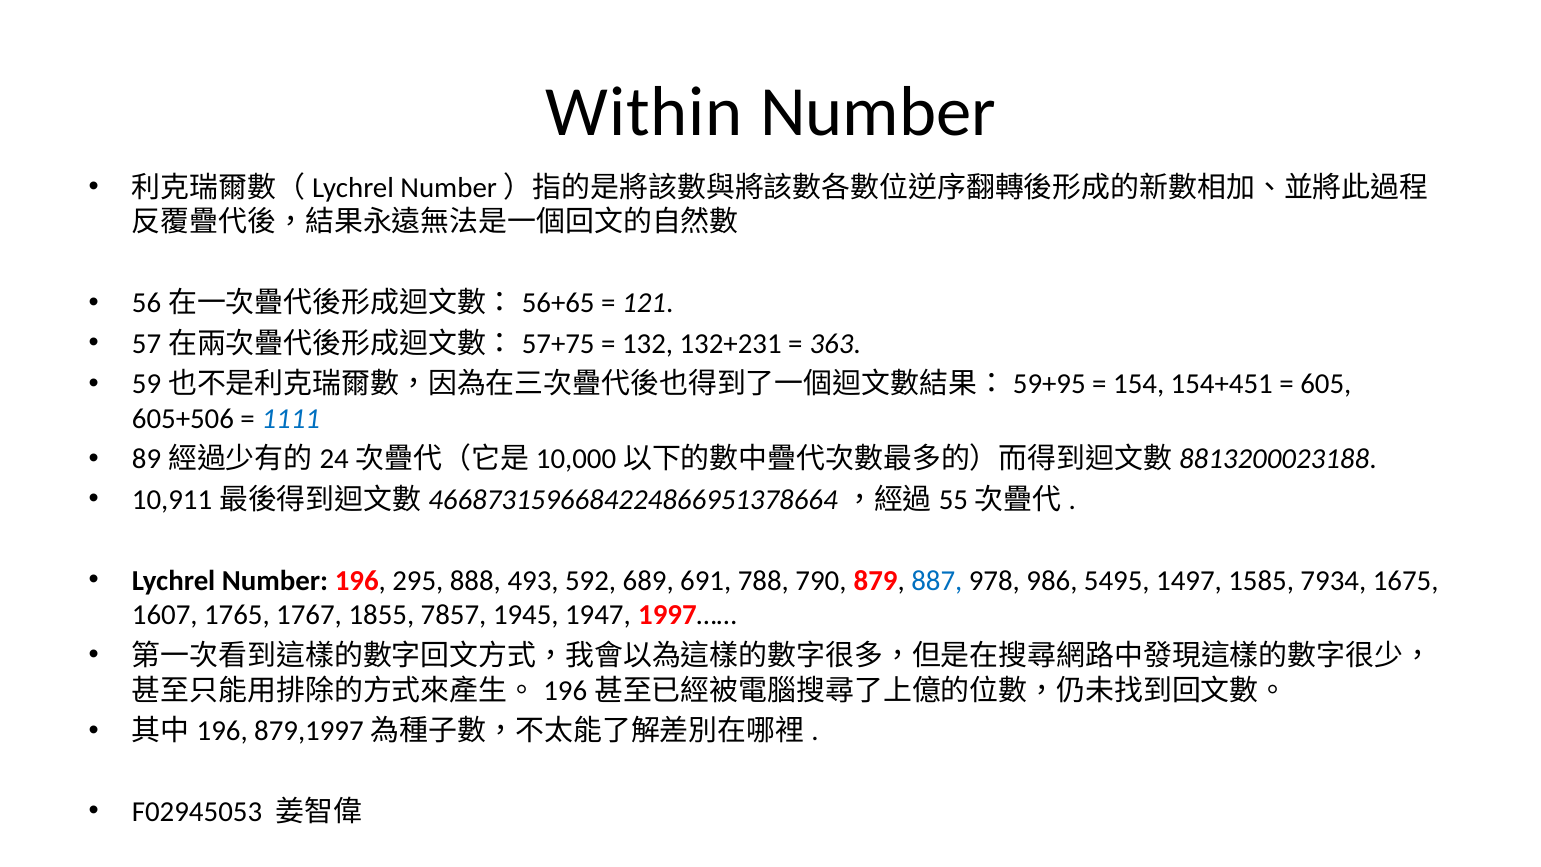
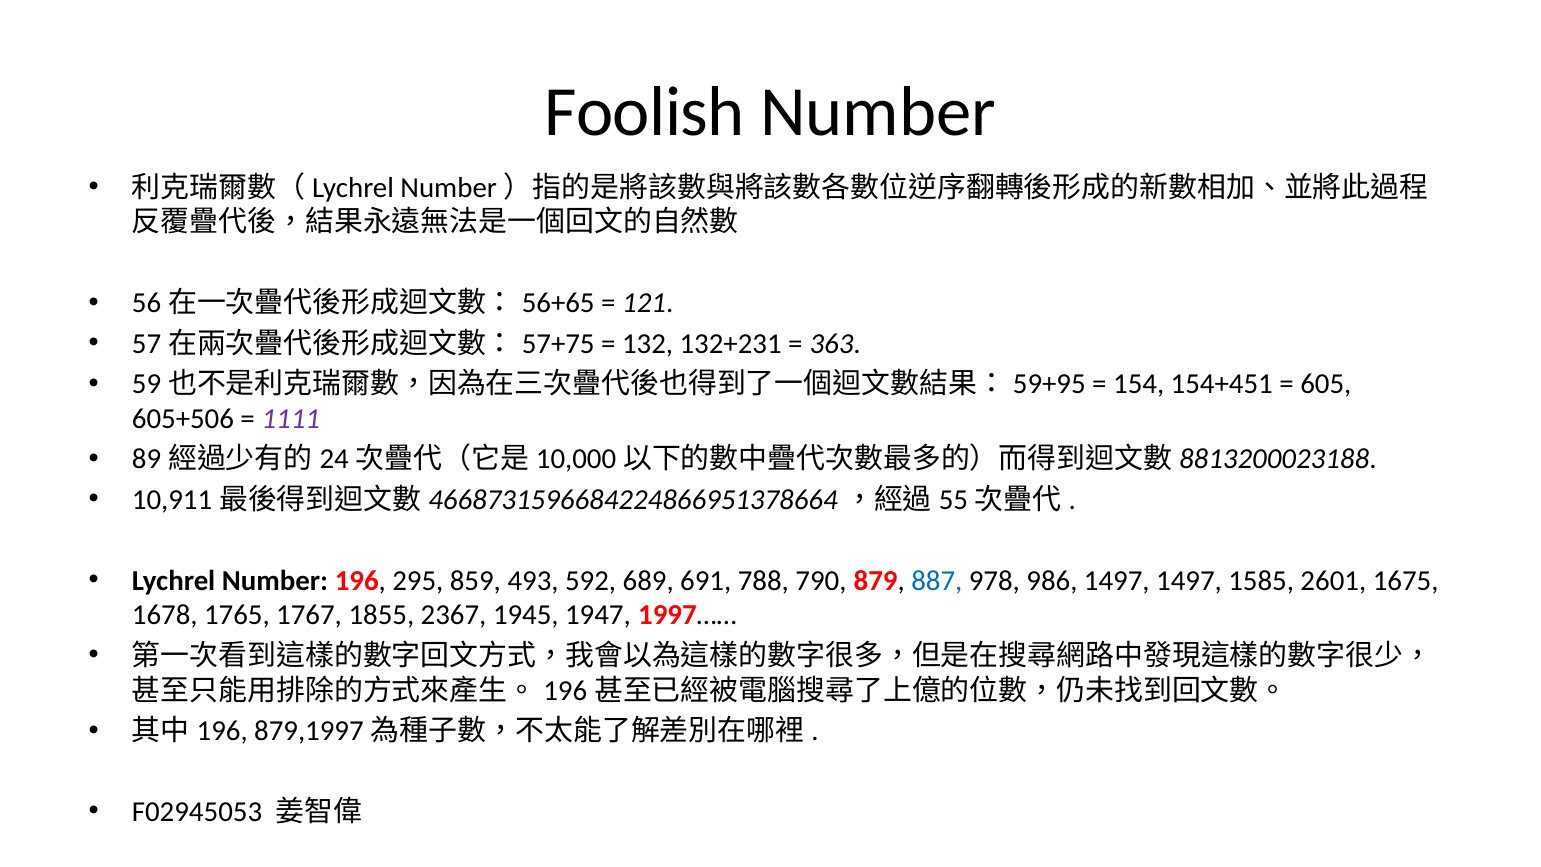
Within: Within -> Foolish (645, 112)
1111 colour: blue -> purple (291, 419)
888: 888 -> 859 (475, 581)
986 5495: 5495 -> 1497 (1117, 581)
7934: 7934 -> 2601 (1333, 581)
1607: 1607 -> 1678 (165, 615)
7857: 7857 -> 2367 (454, 615)
